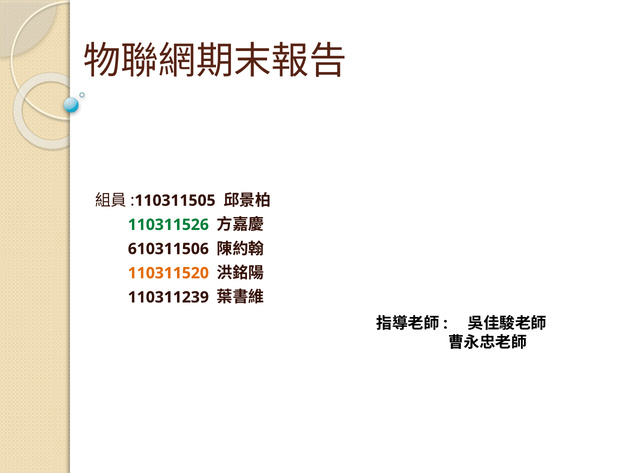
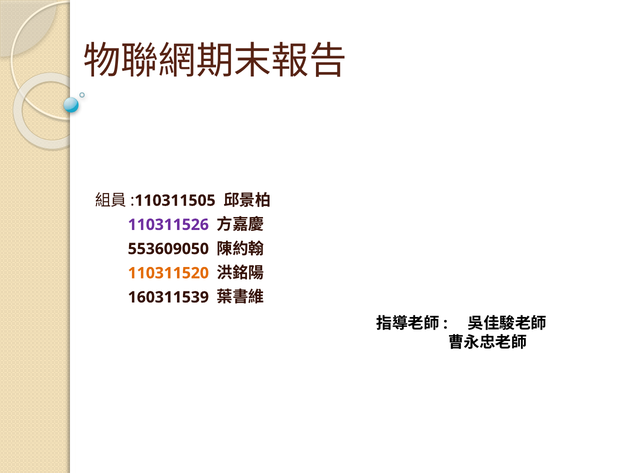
110311526 colour: green -> purple (168, 225)
610311506: 610311506 -> 553609050 (168, 249)
110311239: 110311239 -> 160311539 (168, 297)
